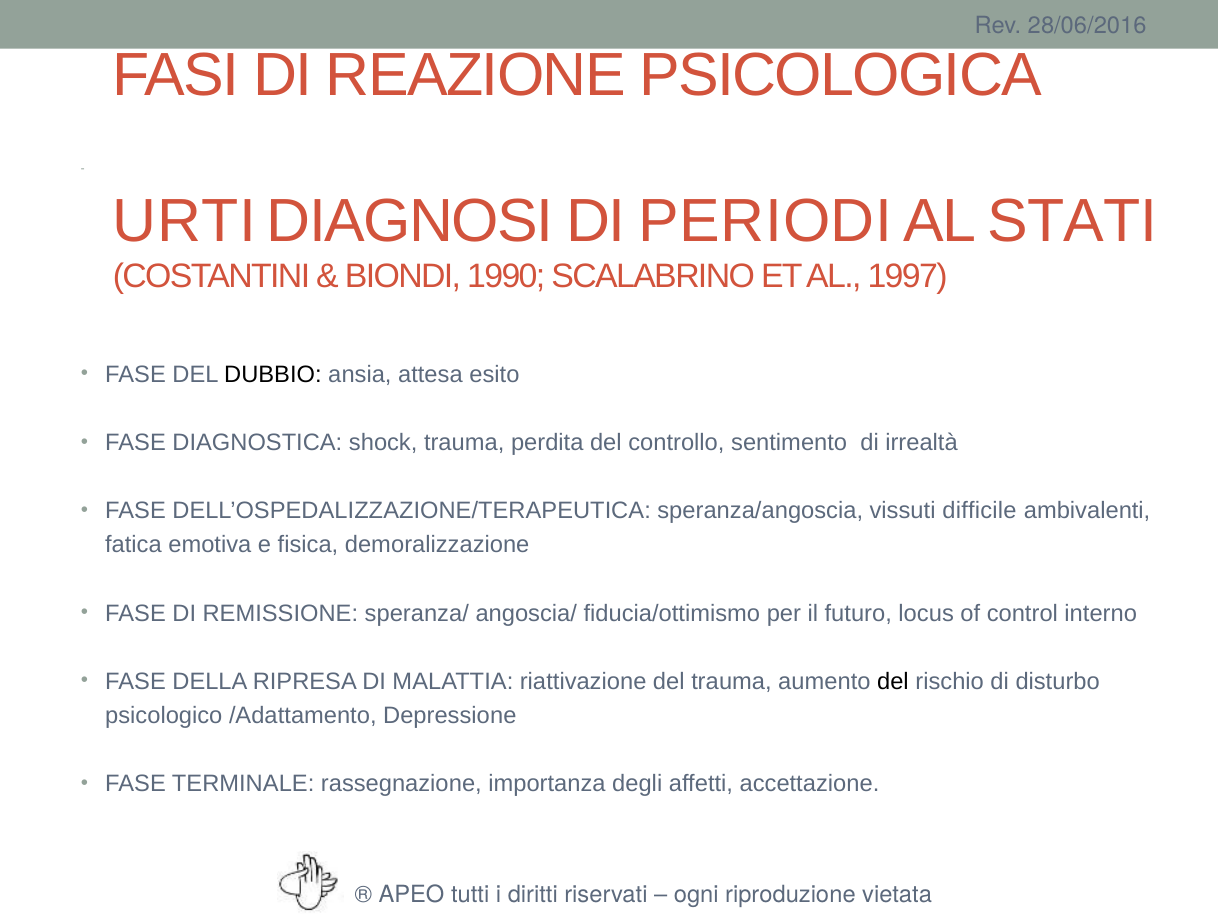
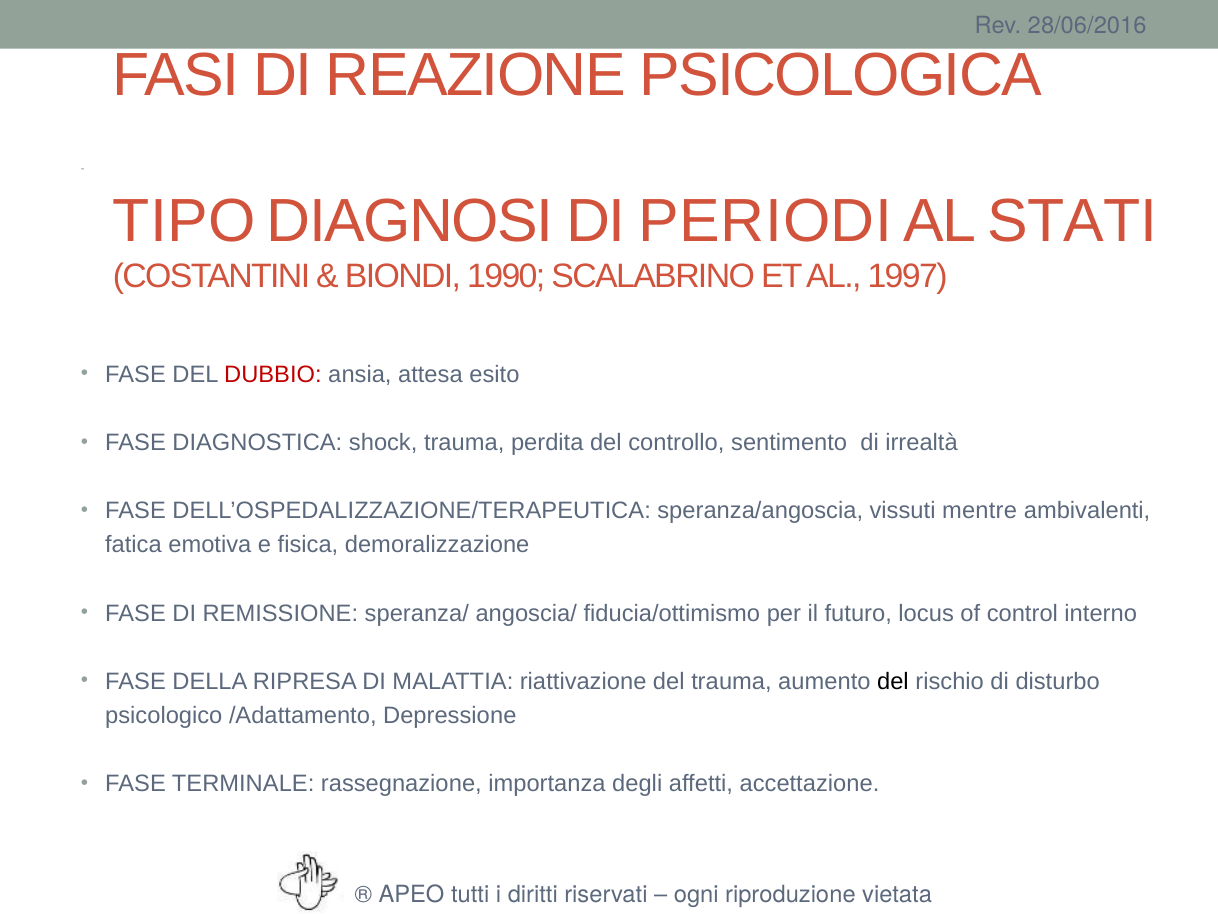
URTI: URTI -> TIPO (184, 221)
DUBBIO colour: black -> red (273, 374)
difficile: difficile -> mentre (980, 511)
